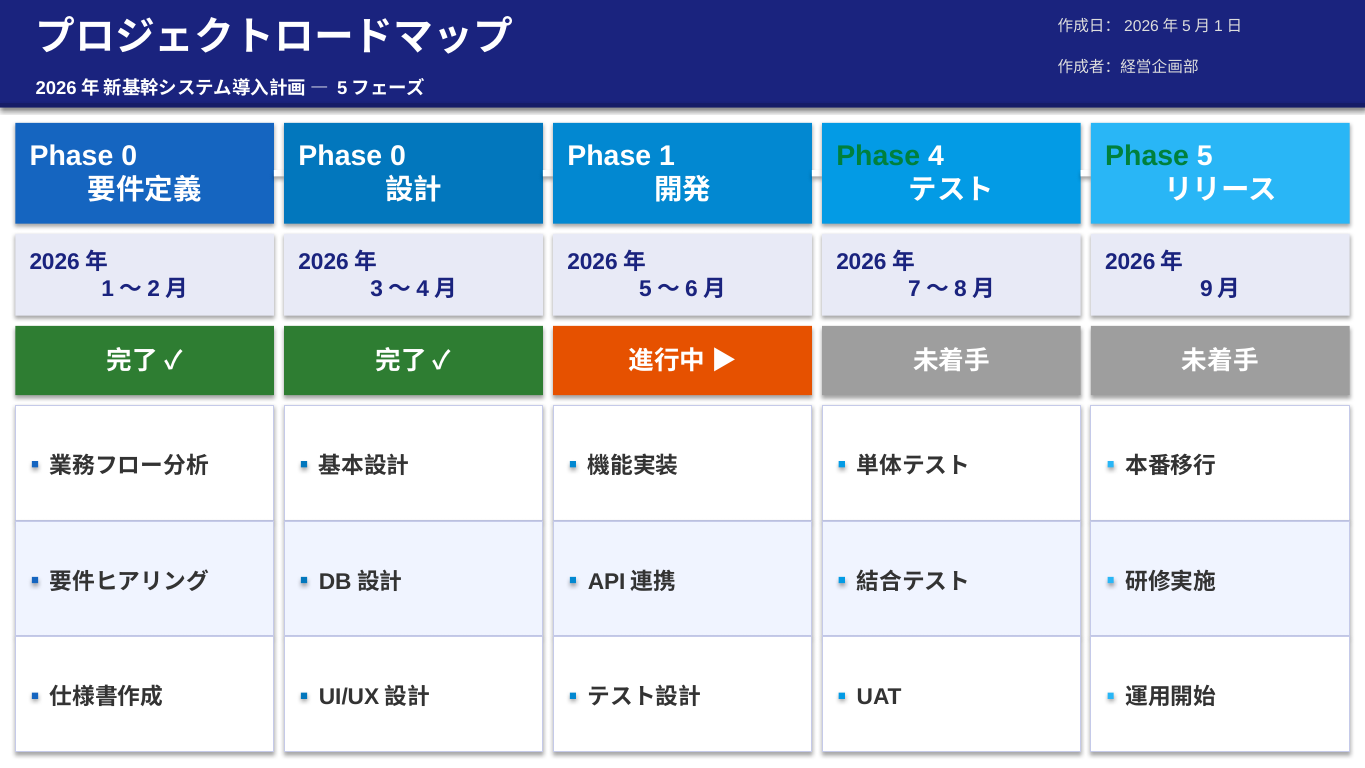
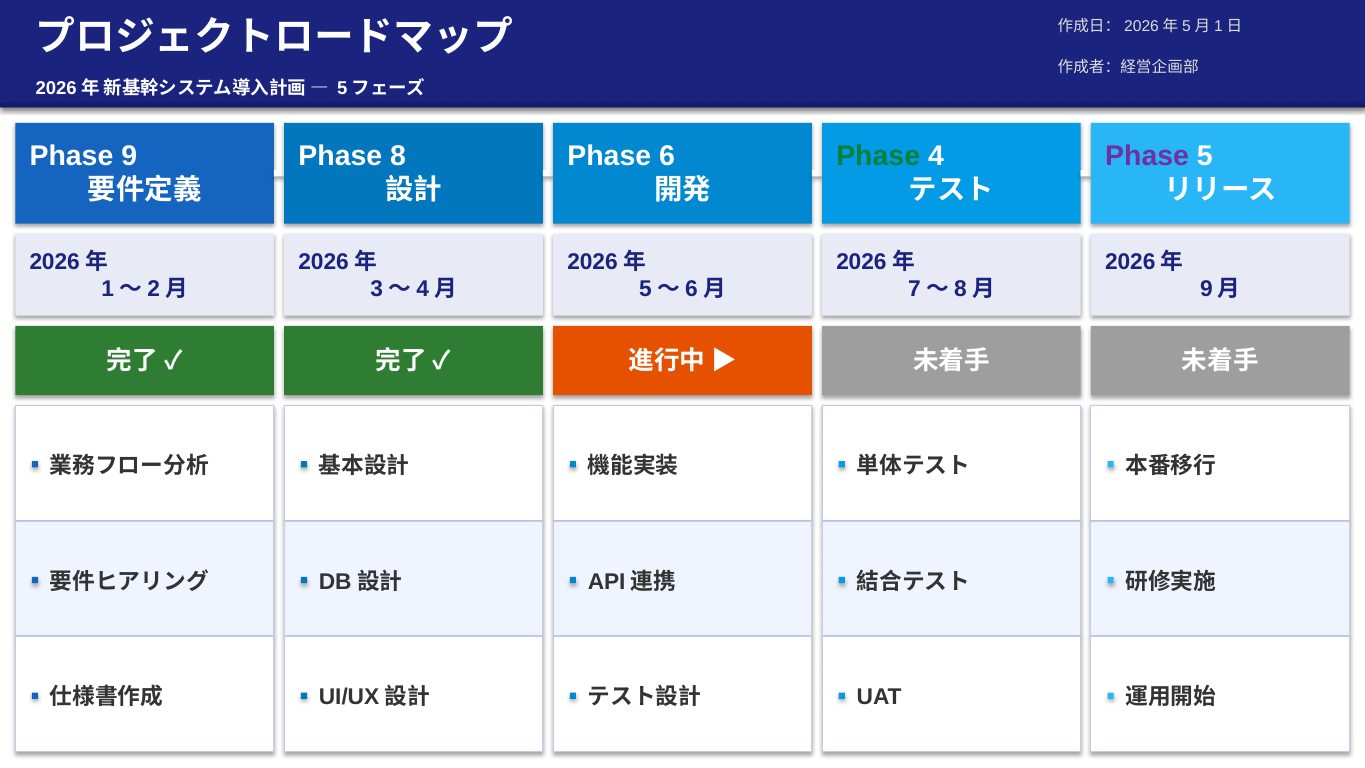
0: 0 -> 9 (129, 156)
0: 0 -> 8 (398, 156)
1: 1 -> 6 (667, 156)
Phase colour: green -> purple (1147, 156)
